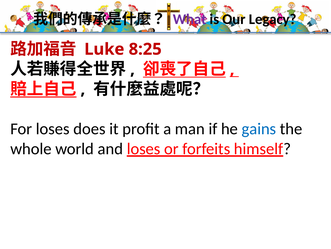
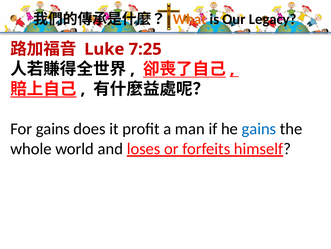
What colour: purple -> orange (190, 19)
8:25: 8:25 -> 7:25 (145, 49)
For loses: loses -> gains (53, 129)
